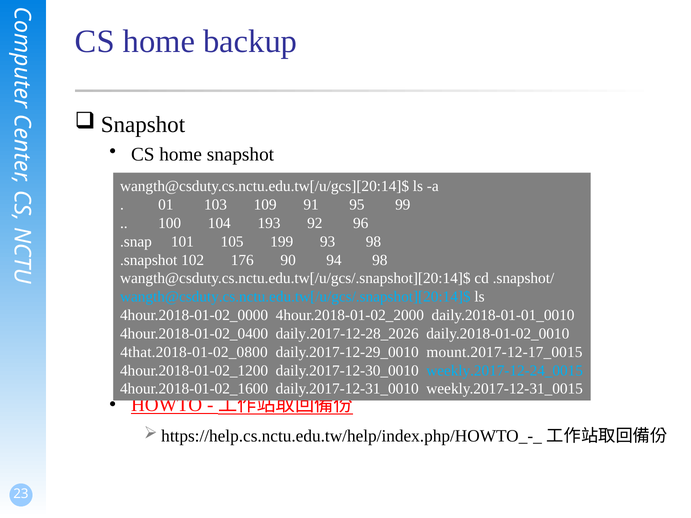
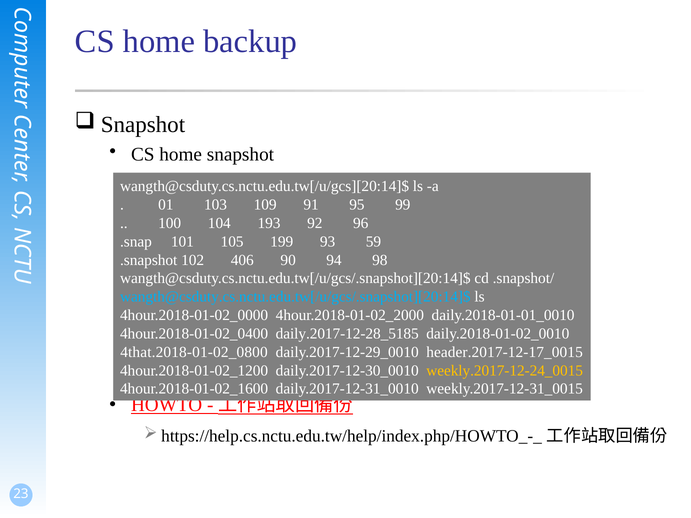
93 98: 98 -> 59 (373, 242)
176: 176 -> 406 (242, 260)
daily.2017-12-28_2026: daily.2017-12-28_2026 -> daily.2017-12-28_5185 (347, 334)
mount.2017-12-17_0015: mount.2017-12-17_0015 -> header.2017-12-17_0015 (505, 352)
weekly.2017-12-24_0015 colour: light blue -> yellow (505, 371)
